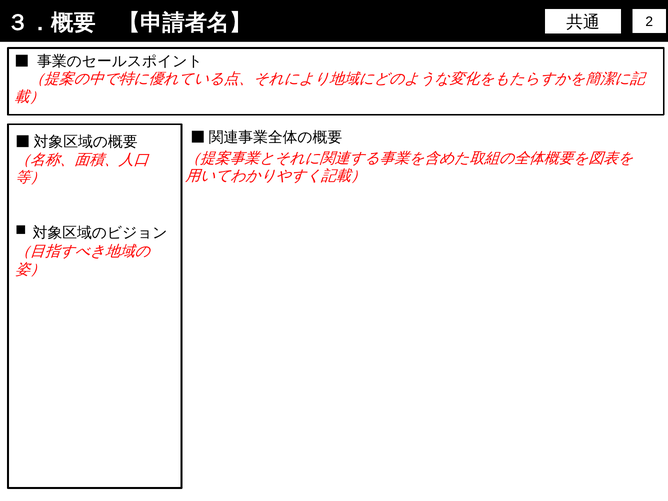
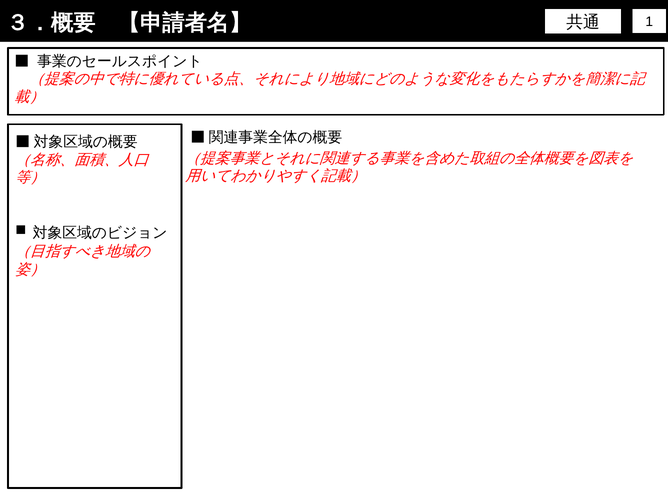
2: 2 -> 1 (649, 22)
